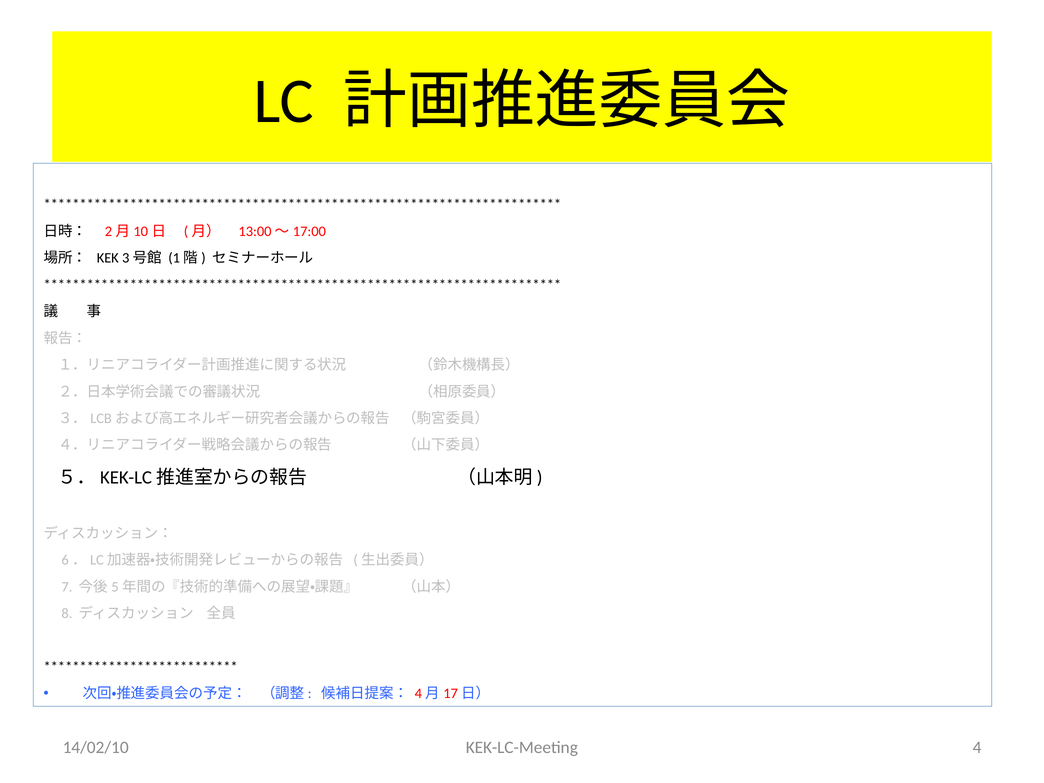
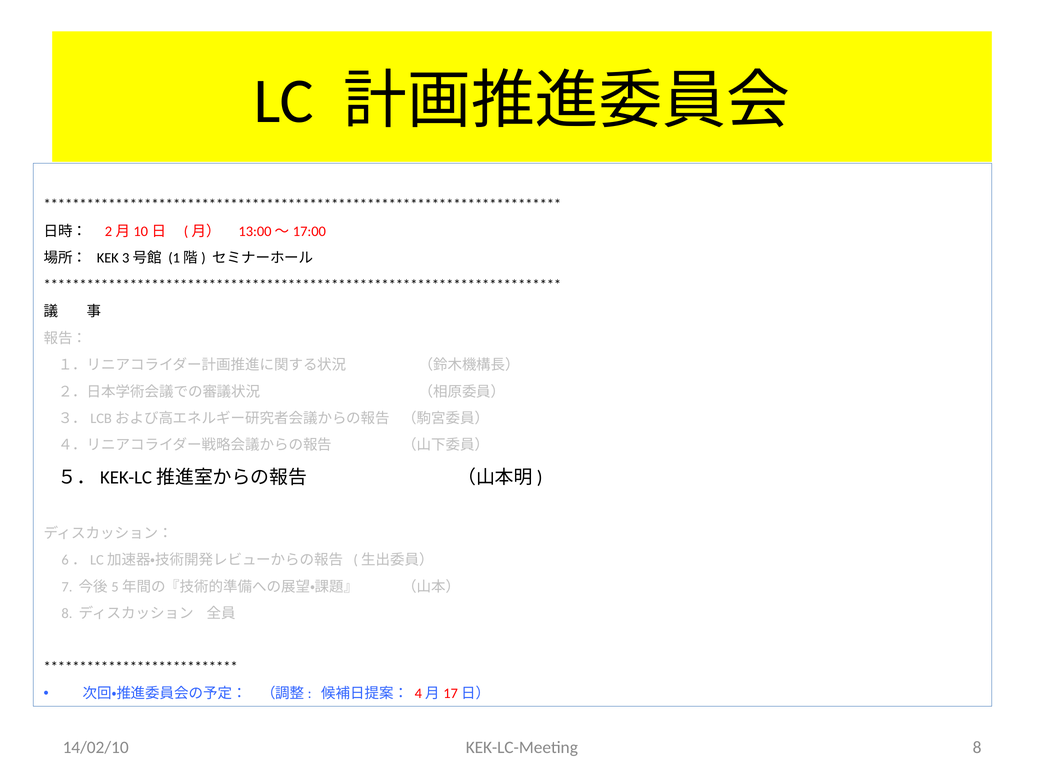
KEK-LC-Meeting 4: 4 -> 8 (977, 748)
